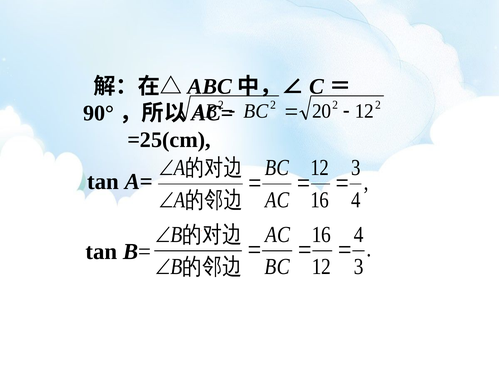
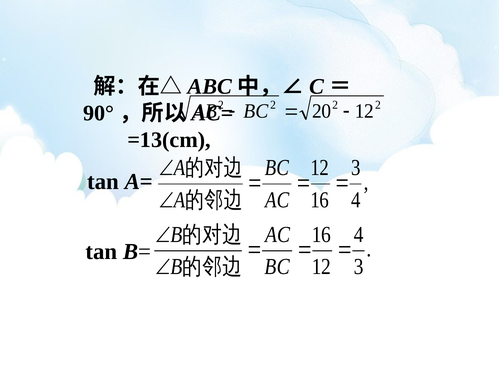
=25(cm: =25(cm -> =13(cm (169, 140)
